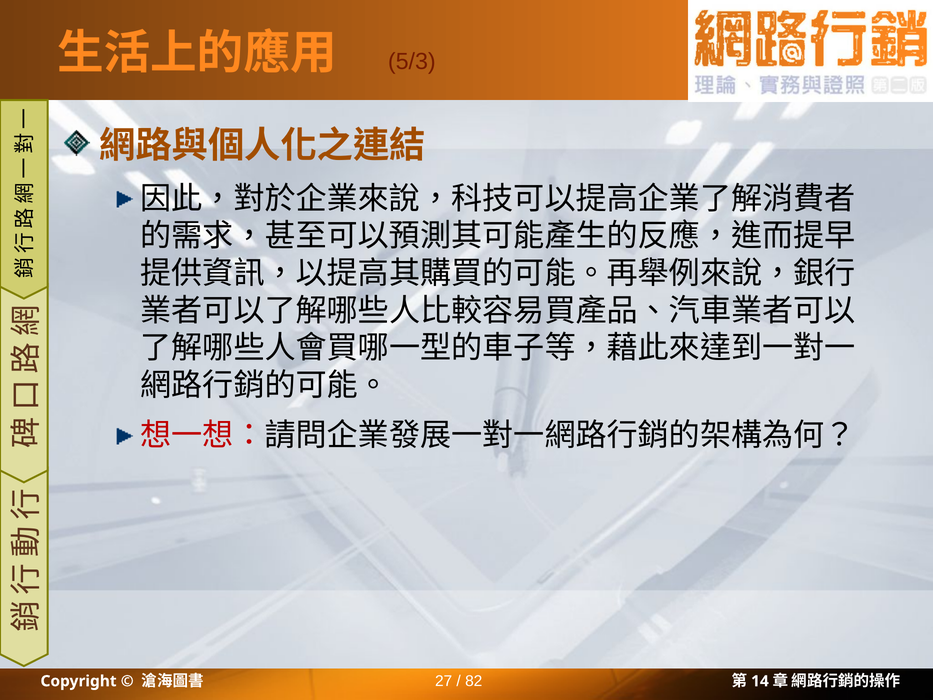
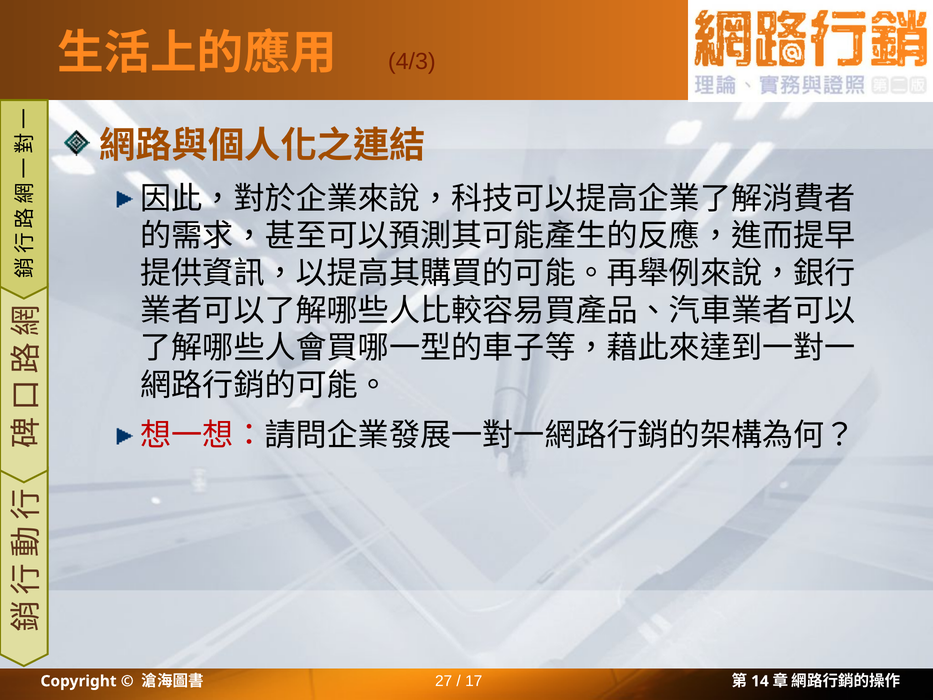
5/3: 5/3 -> 4/3 (412, 61)
82: 82 -> 17 (474, 681)
